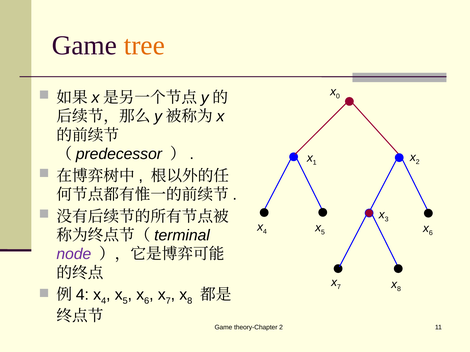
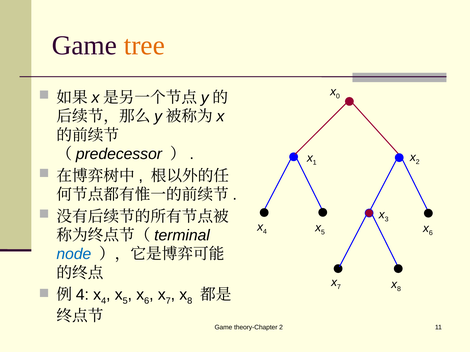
node colour: purple -> blue (74, 254)
